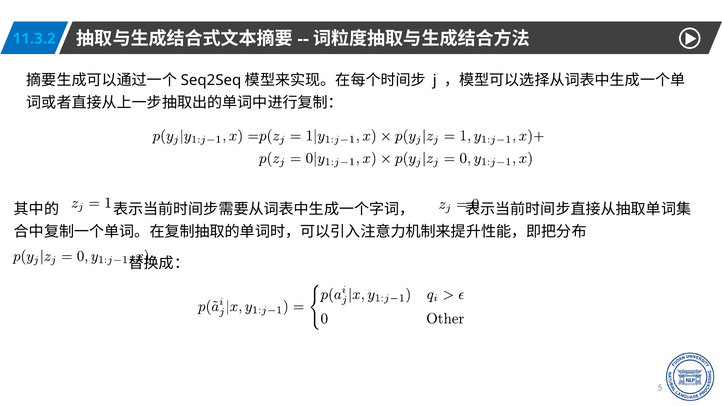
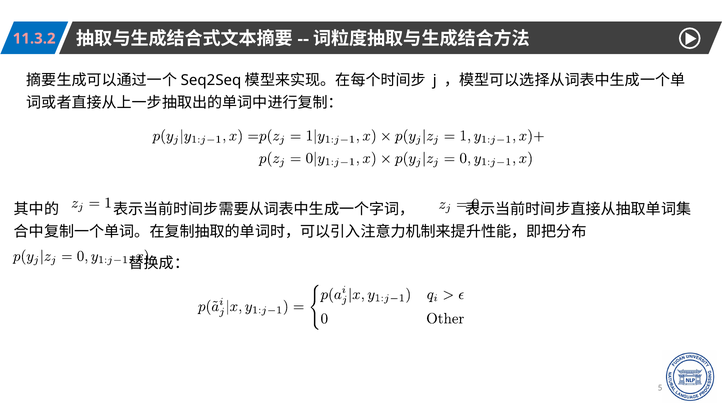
11.3.2 colour: light blue -> pink (34, 39)
